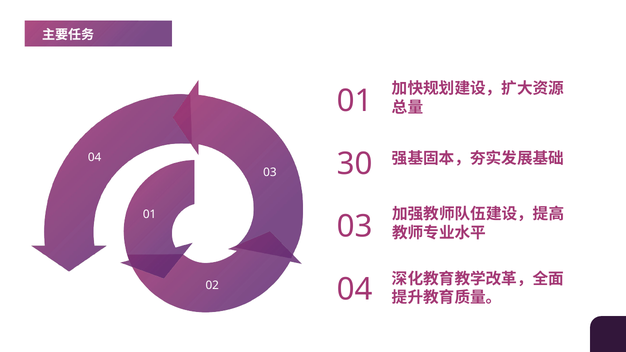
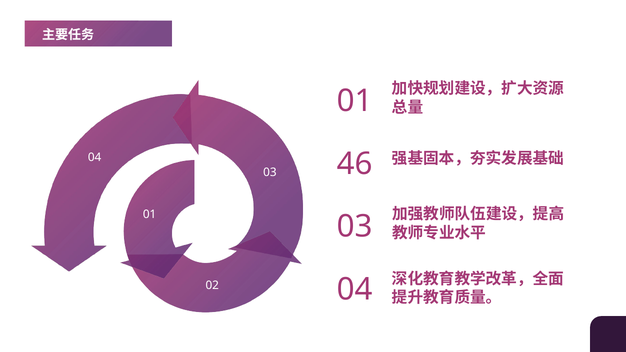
30: 30 -> 46 (355, 164)
